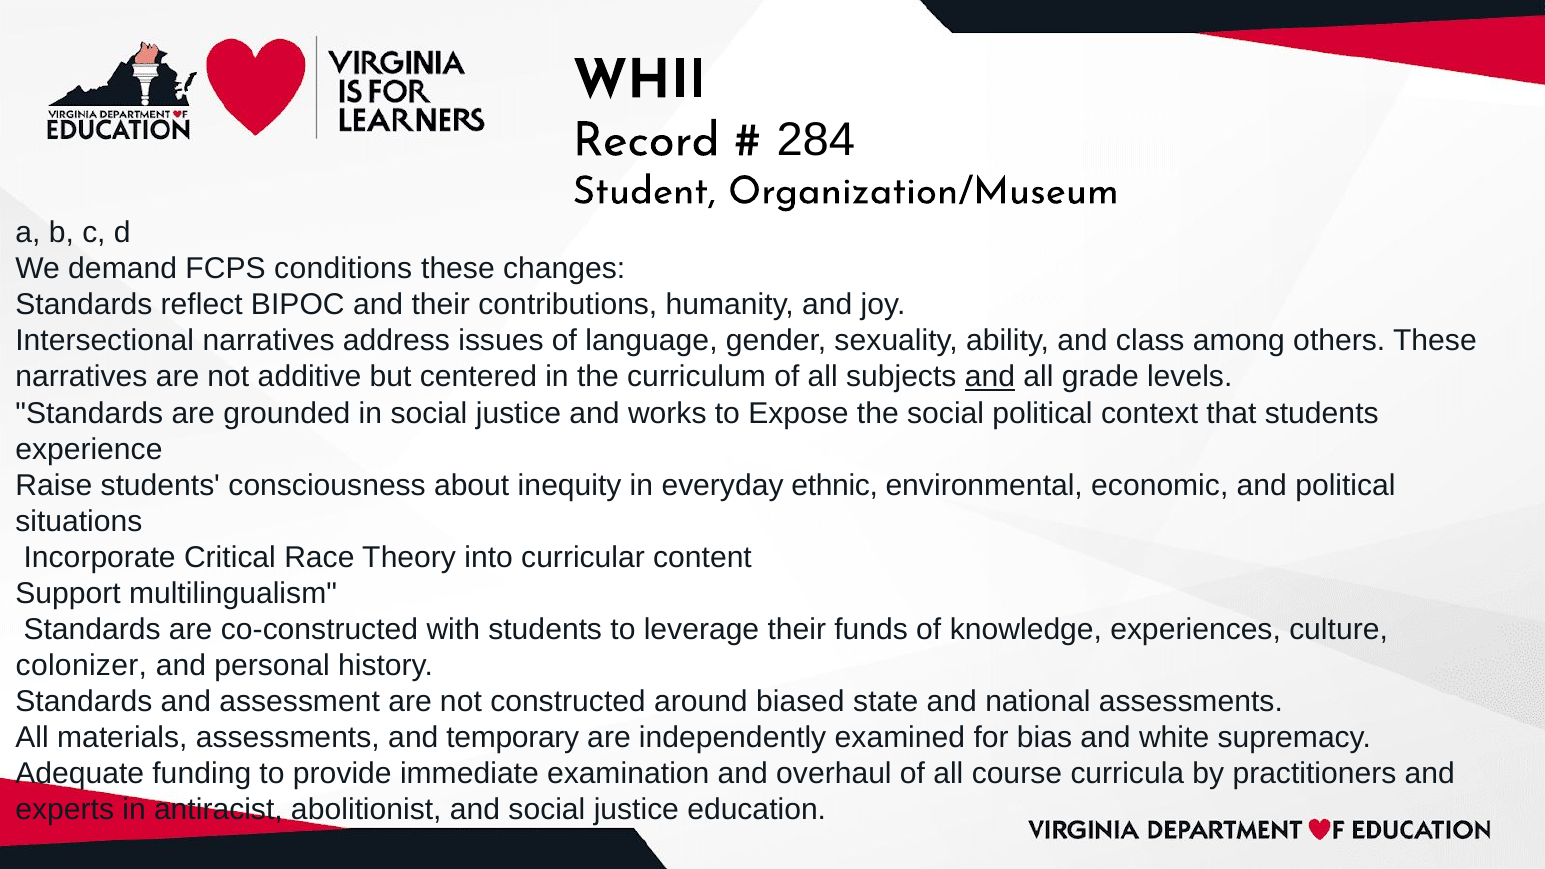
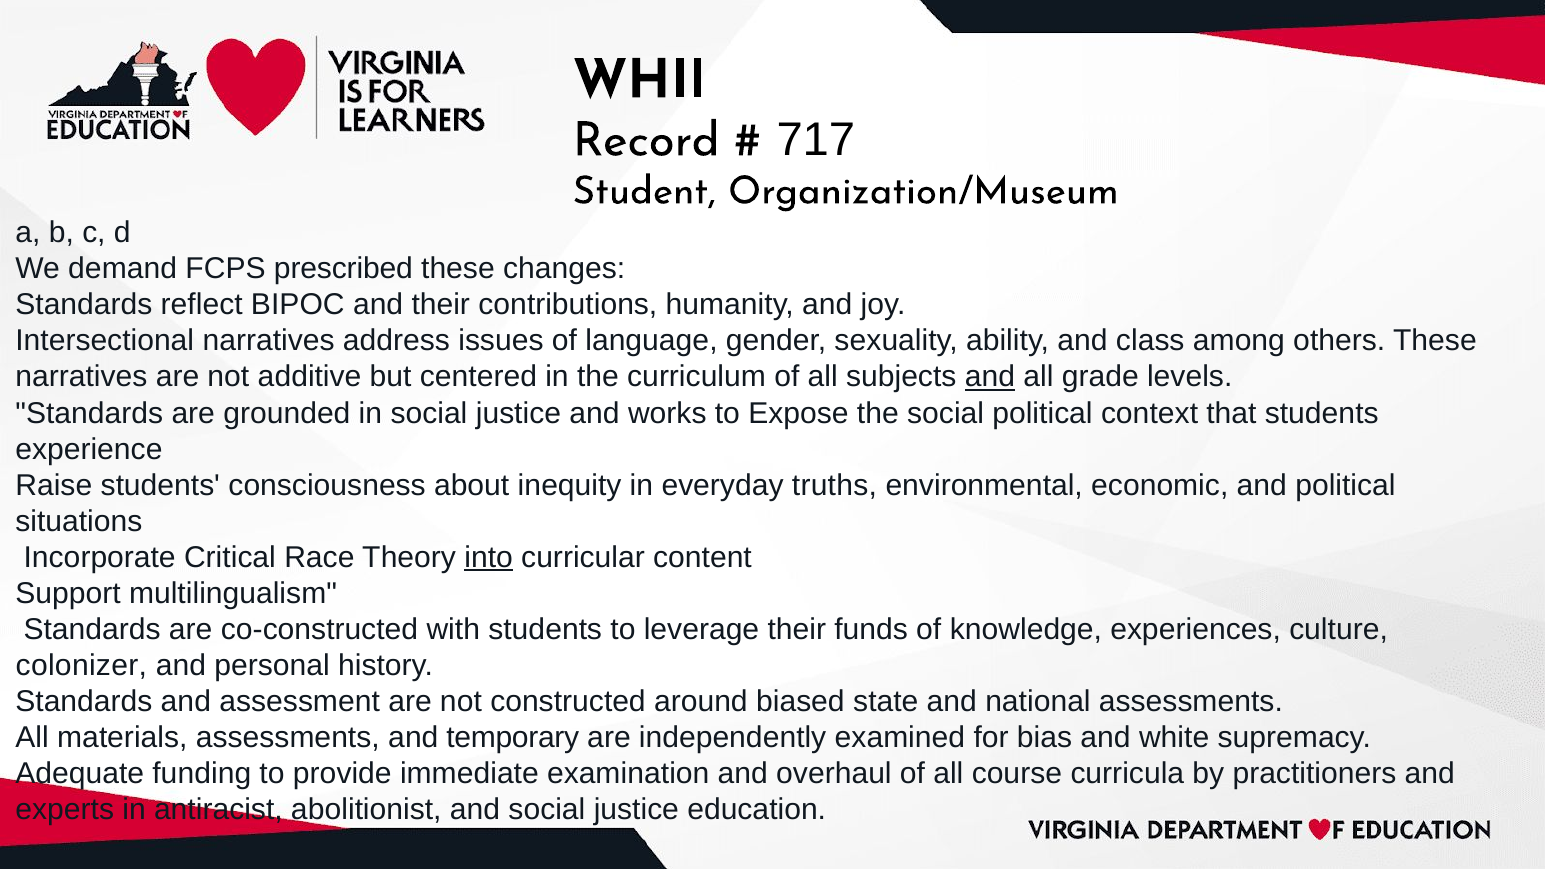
284: 284 -> 717 (816, 140)
conditions: conditions -> prescribed (343, 269)
ethnic: ethnic -> truths (834, 485)
into underline: none -> present (489, 557)
